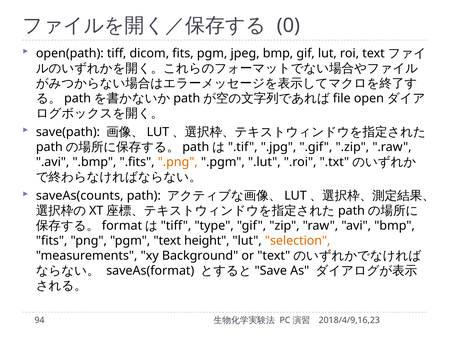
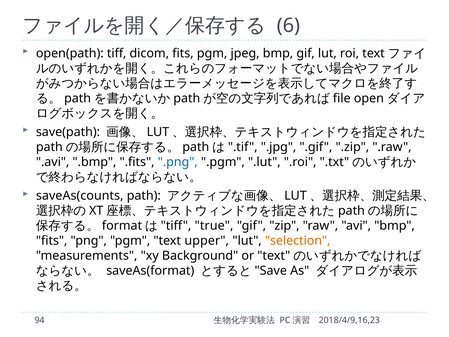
0: 0 -> 6 (288, 26)
.png colour: orange -> blue (178, 162)
type: type -> true (214, 225)
height: height -> upper (207, 240)
